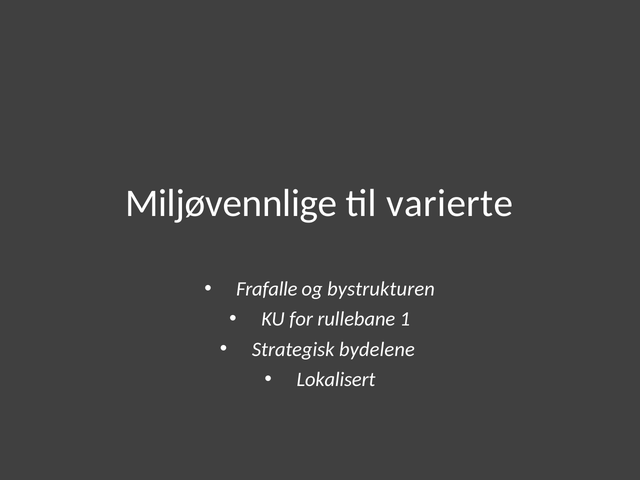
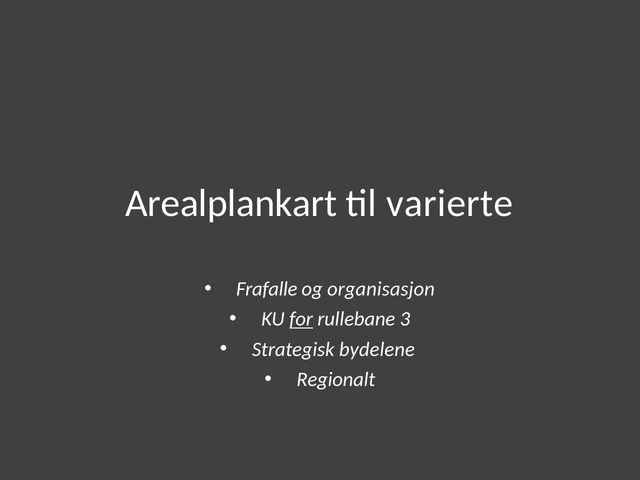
Miljøvennlige: Miljøvennlige -> Arealplankart (231, 203)
bystrukturen: bystrukturen -> organisasjon (381, 289)
for underline: none -> present (301, 319)
1: 1 -> 3 (405, 319)
Lokalisert: Lokalisert -> Regionalt (336, 380)
